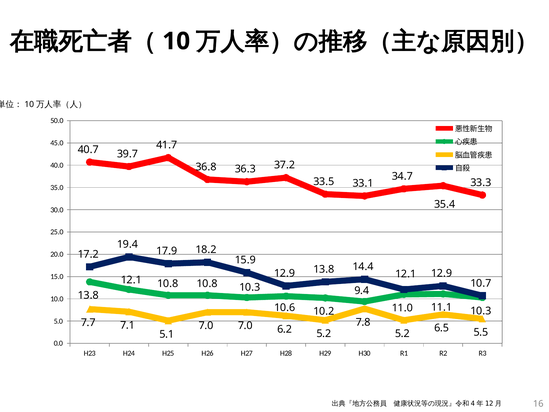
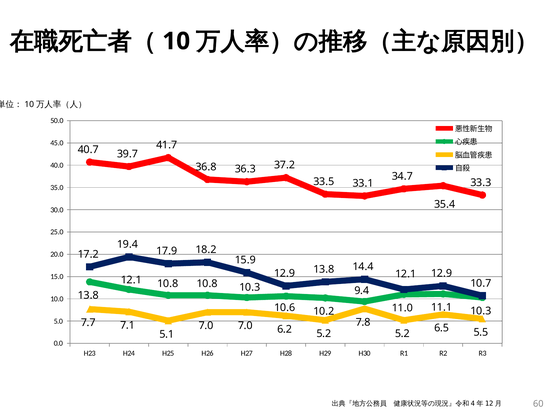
16: 16 -> 60 (538, 403)
